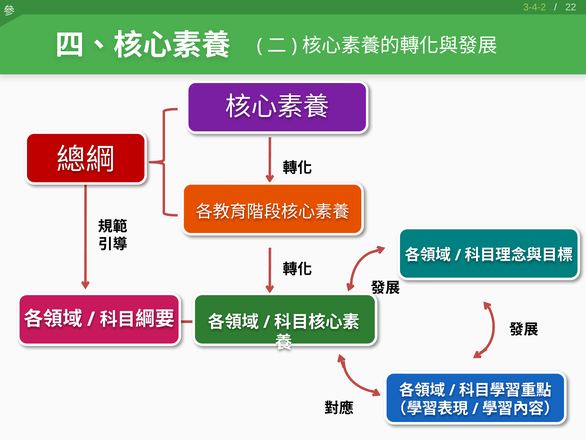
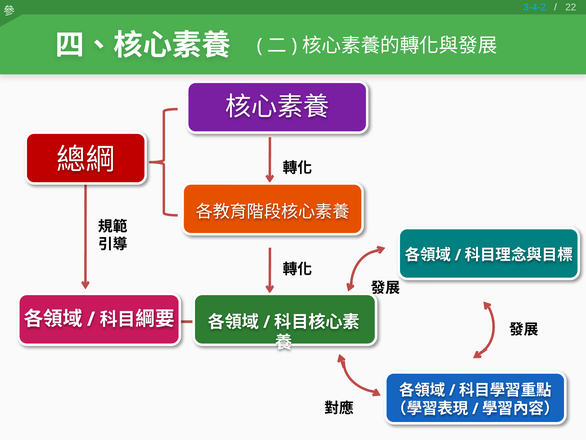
3-4-2 colour: light green -> light blue (535, 7)
